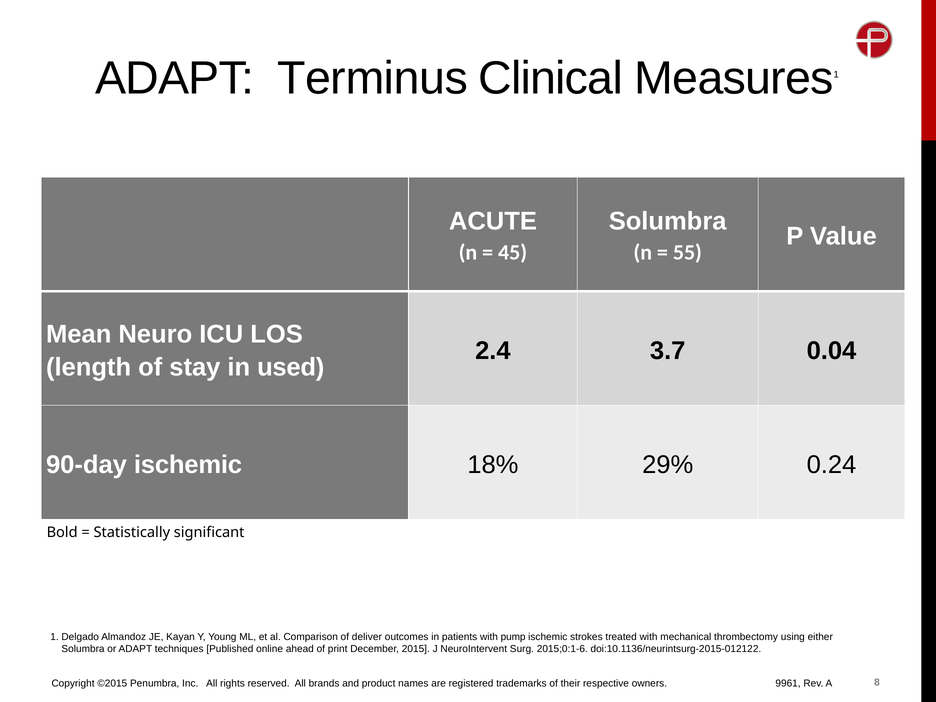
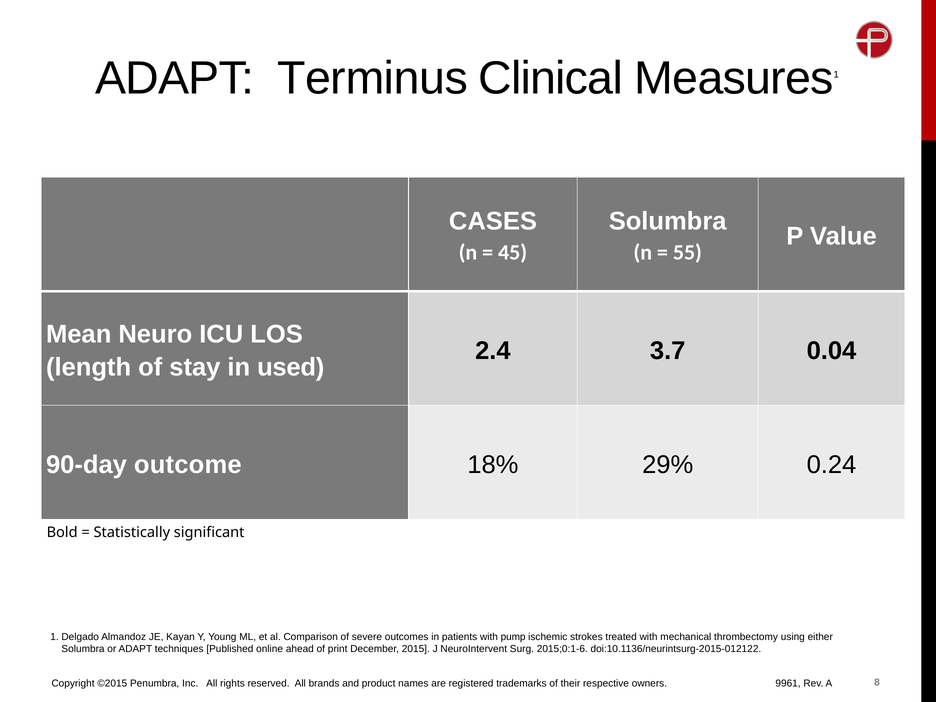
ACUTE: ACUTE -> CASES (493, 221)
90-day ischemic: ischemic -> outcome (188, 465)
deliver: deliver -> severe (367, 637)
